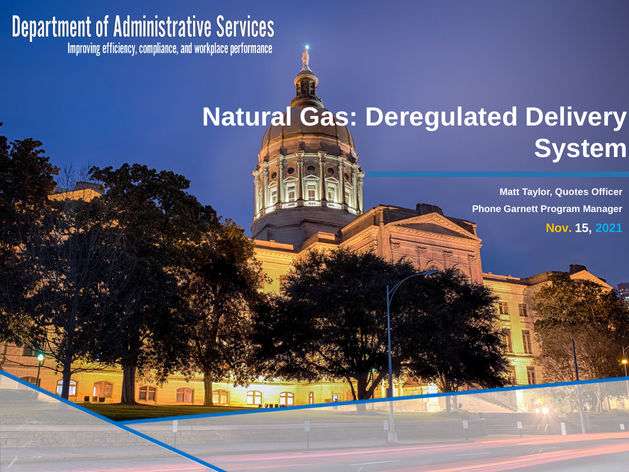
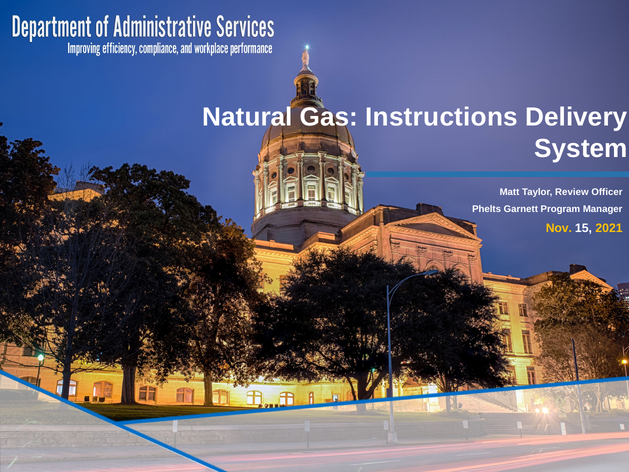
Deregulated: Deregulated -> Instructions (442, 117)
Quotes: Quotes -> Review (572, 192)
Phone: Phone -> Phelts (487, 209)
2021 colour: light blue -> yellow (609, 228)
